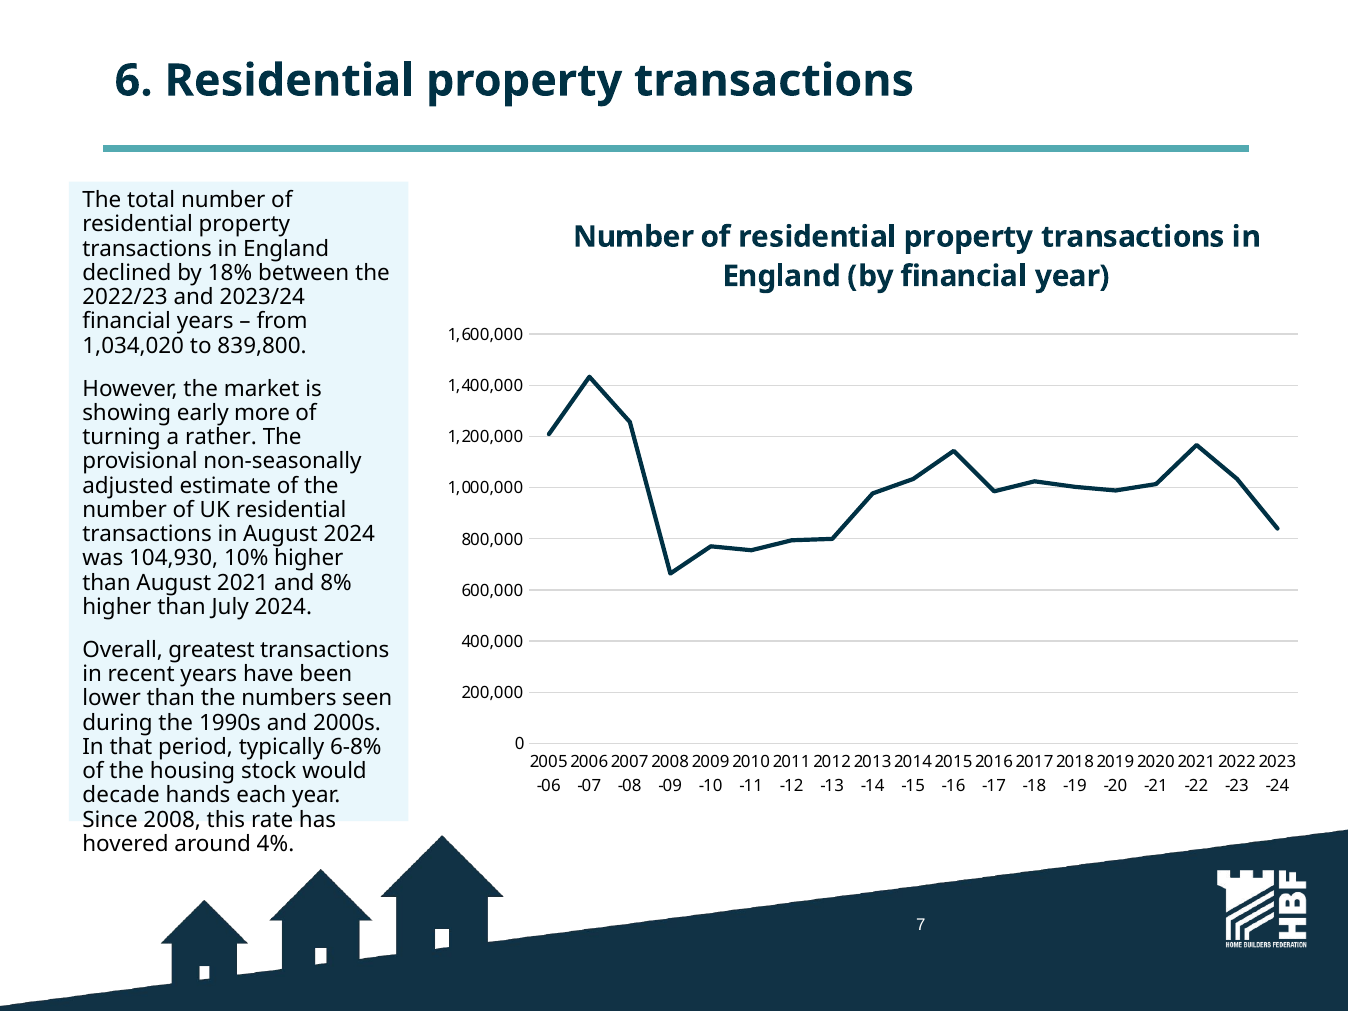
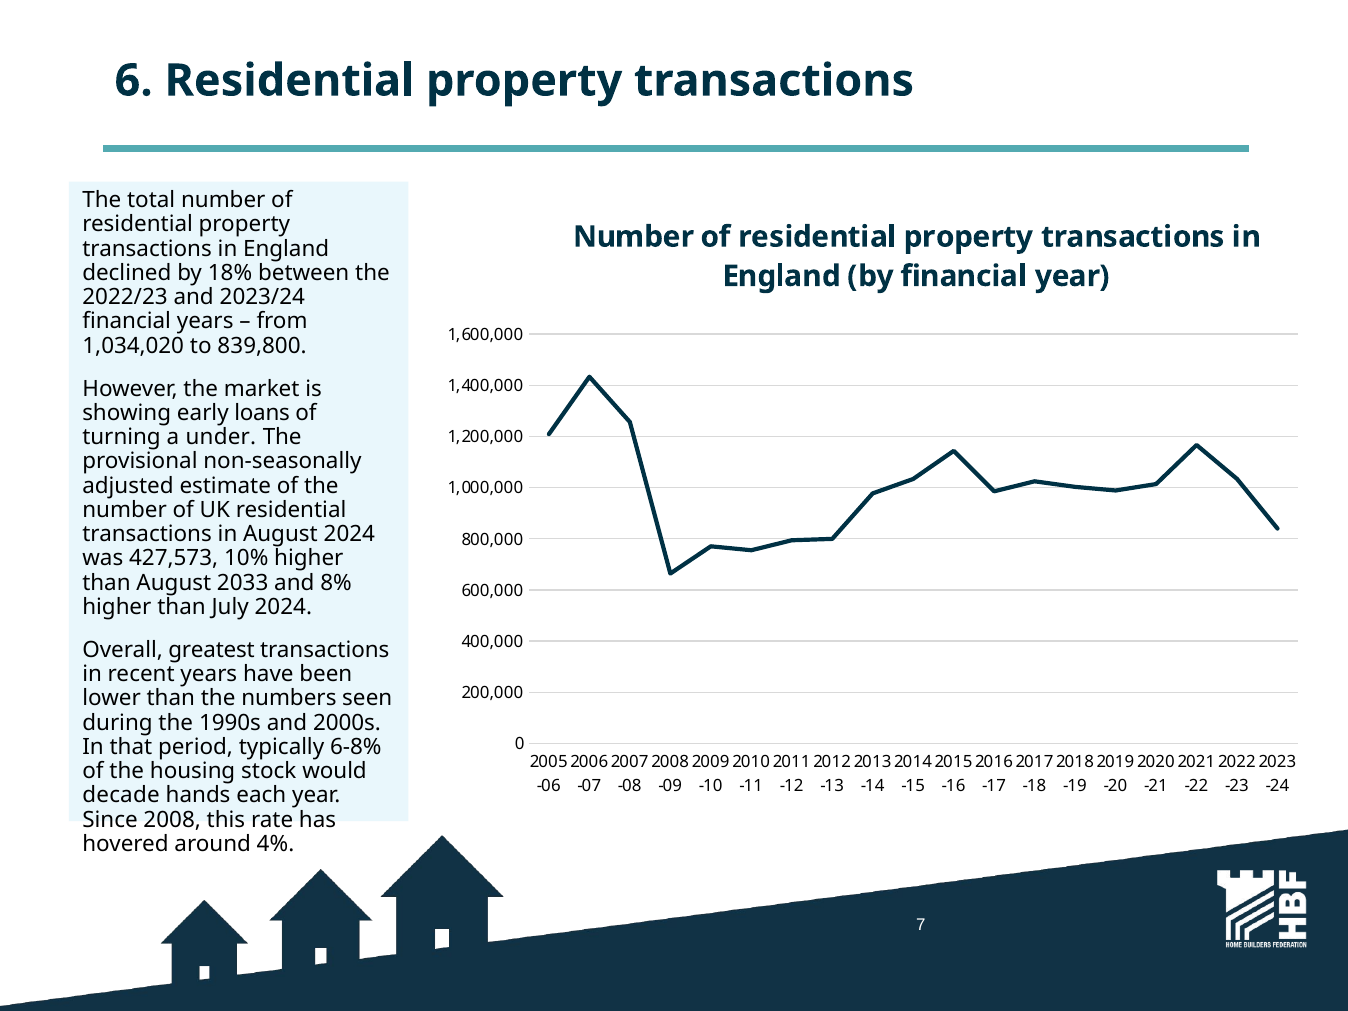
more: more -> loans (262, 413)
rather: rather -> under (221, 437)
104,930: 104,930 -> 427,573 (174, 559)
August 2021: 2021 -> 2033 (243, 583)
